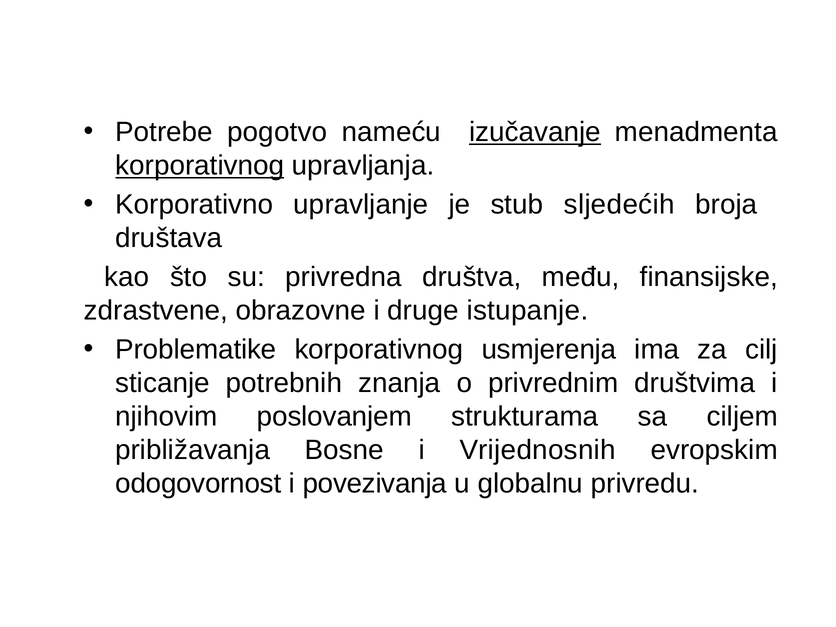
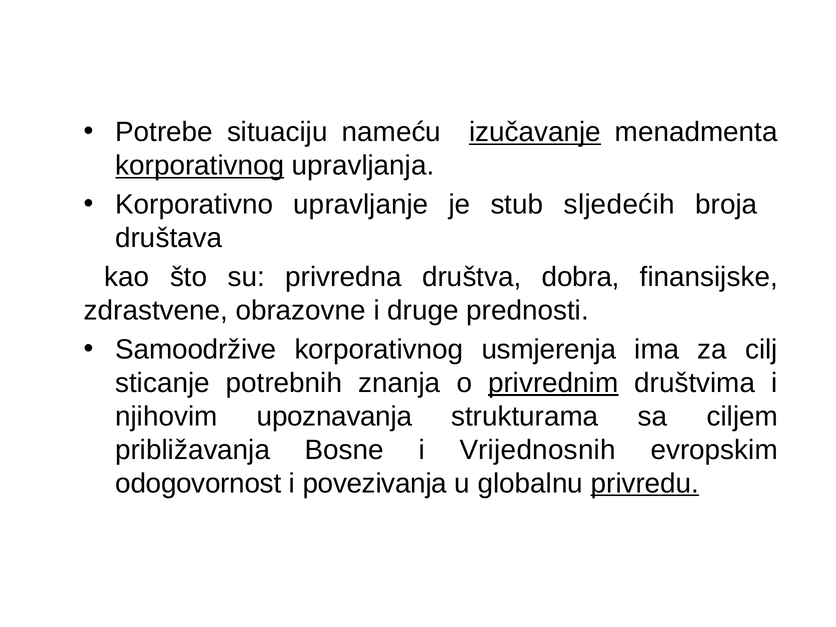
pogotvo: pogotvo -> situaciju (277, 132)
među: među -> dobra (581, 277)
istupanje: istupanje -> prednosti (528, 311)
Problematike: Problematike -> Samoodržive (196, 350)
privrednim underline: none -> present (553, 383)
poslovanjem: poslovanjem -> upoznavanja (334, 416)
privredu underline: none -> present (645, 483)
